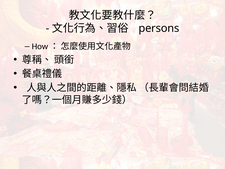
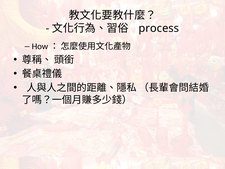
persons: persons -> process (159, 28)
